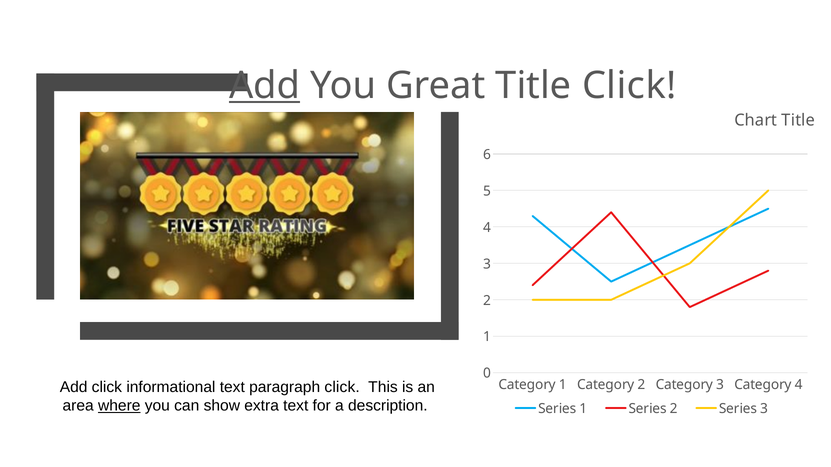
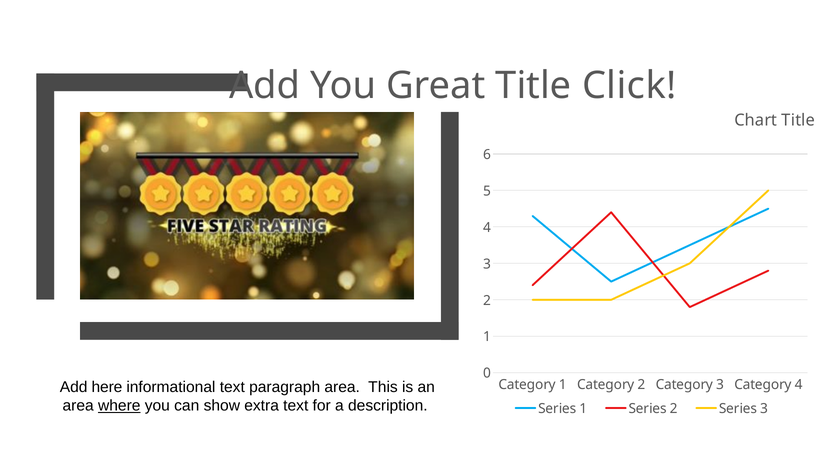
Add underline: present -> none (265, 86)
Add click: click -> here (107, 387)
paragraph click: click -> area (342, 387)
